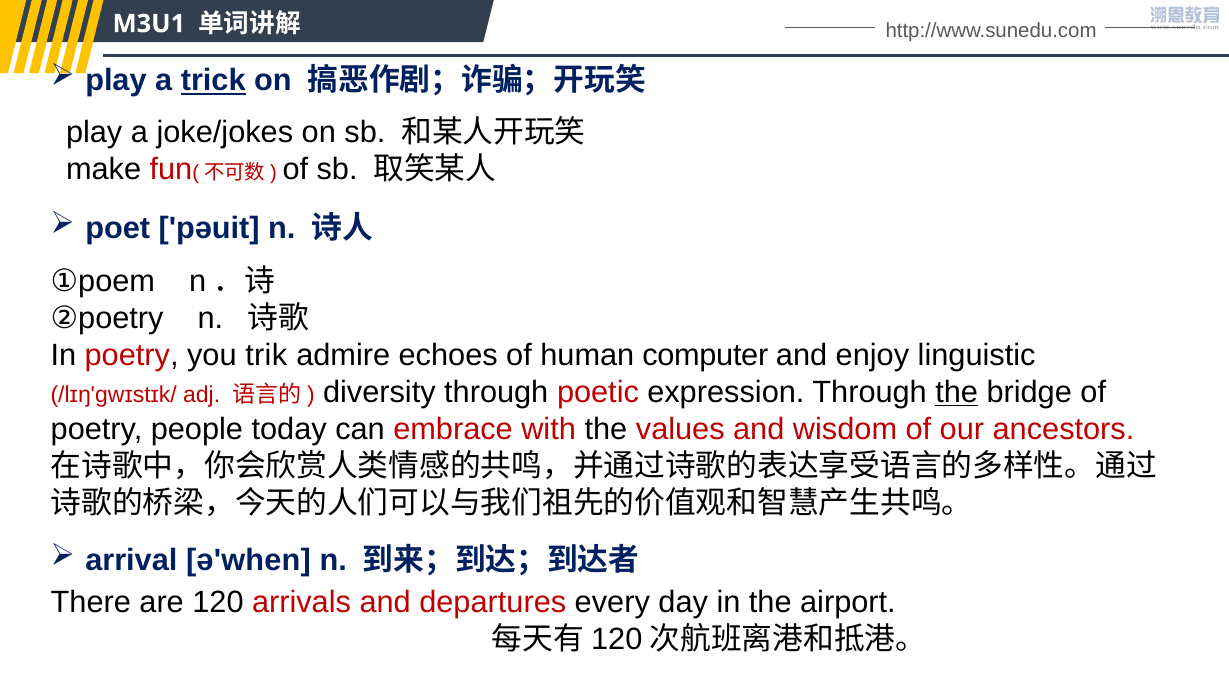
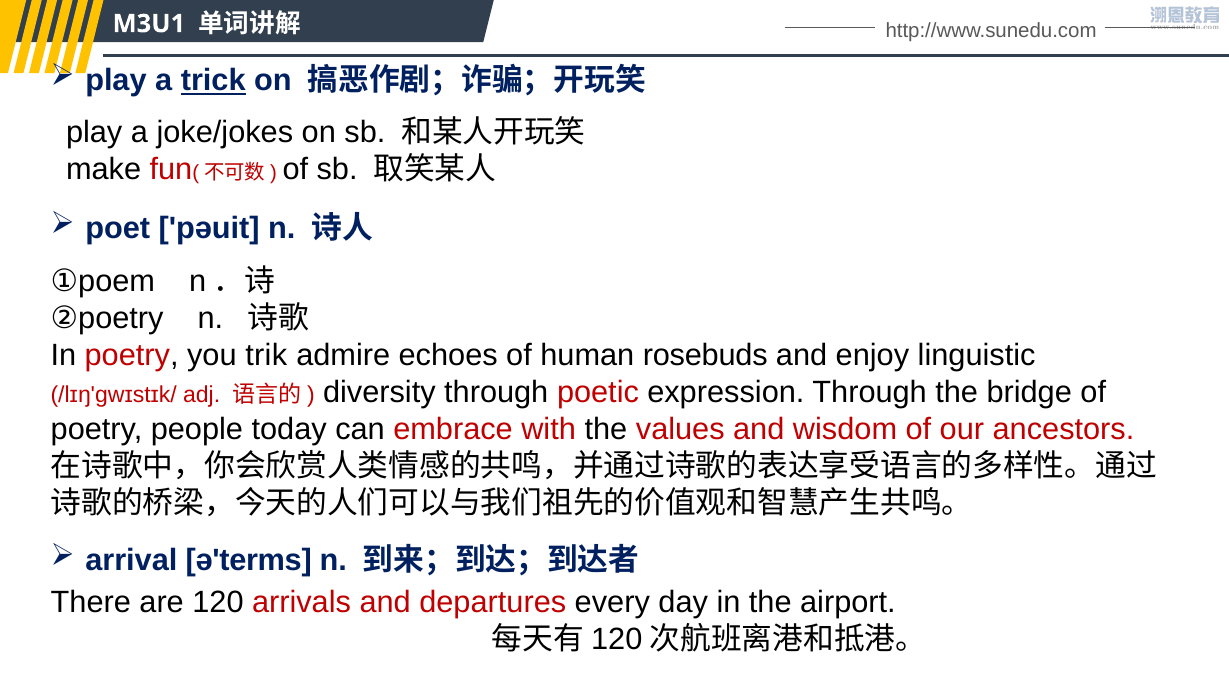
computer: computer -> rosebuds (705, 355)
the underline: present -> none (957, 392)
ə'when: ə'when -> ə'terms (249, 560)
